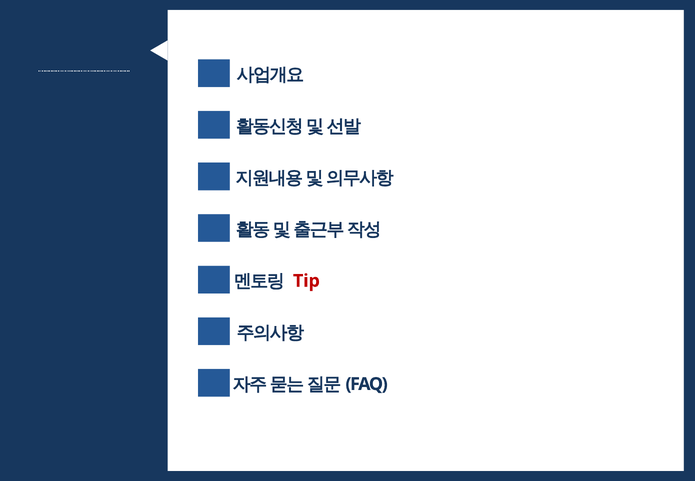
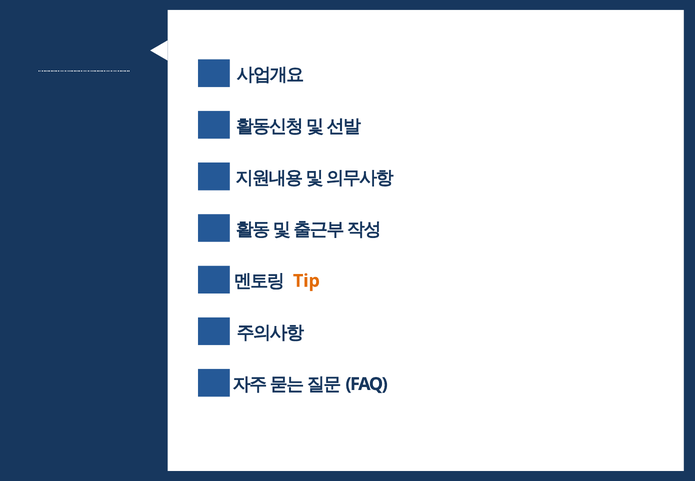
Tip colour: red -> orange (306, 281)
